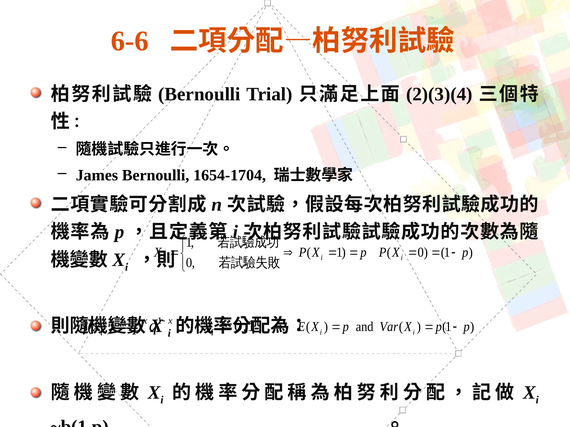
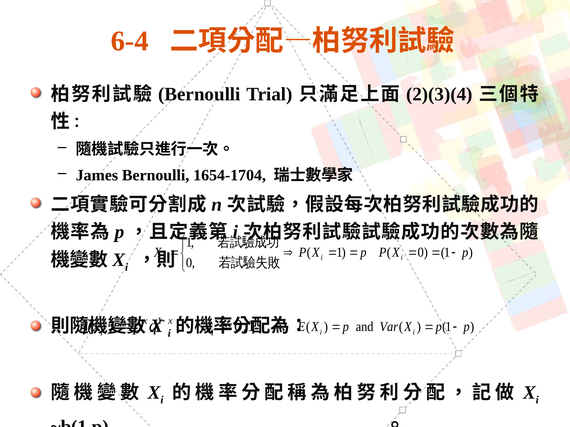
6-6: 6-6 -> 6-4 (130, 41)
